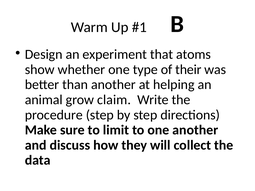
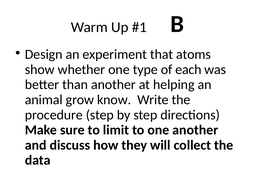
their: their -> each (188, 70)
claim: claim -> know (114, 100)
